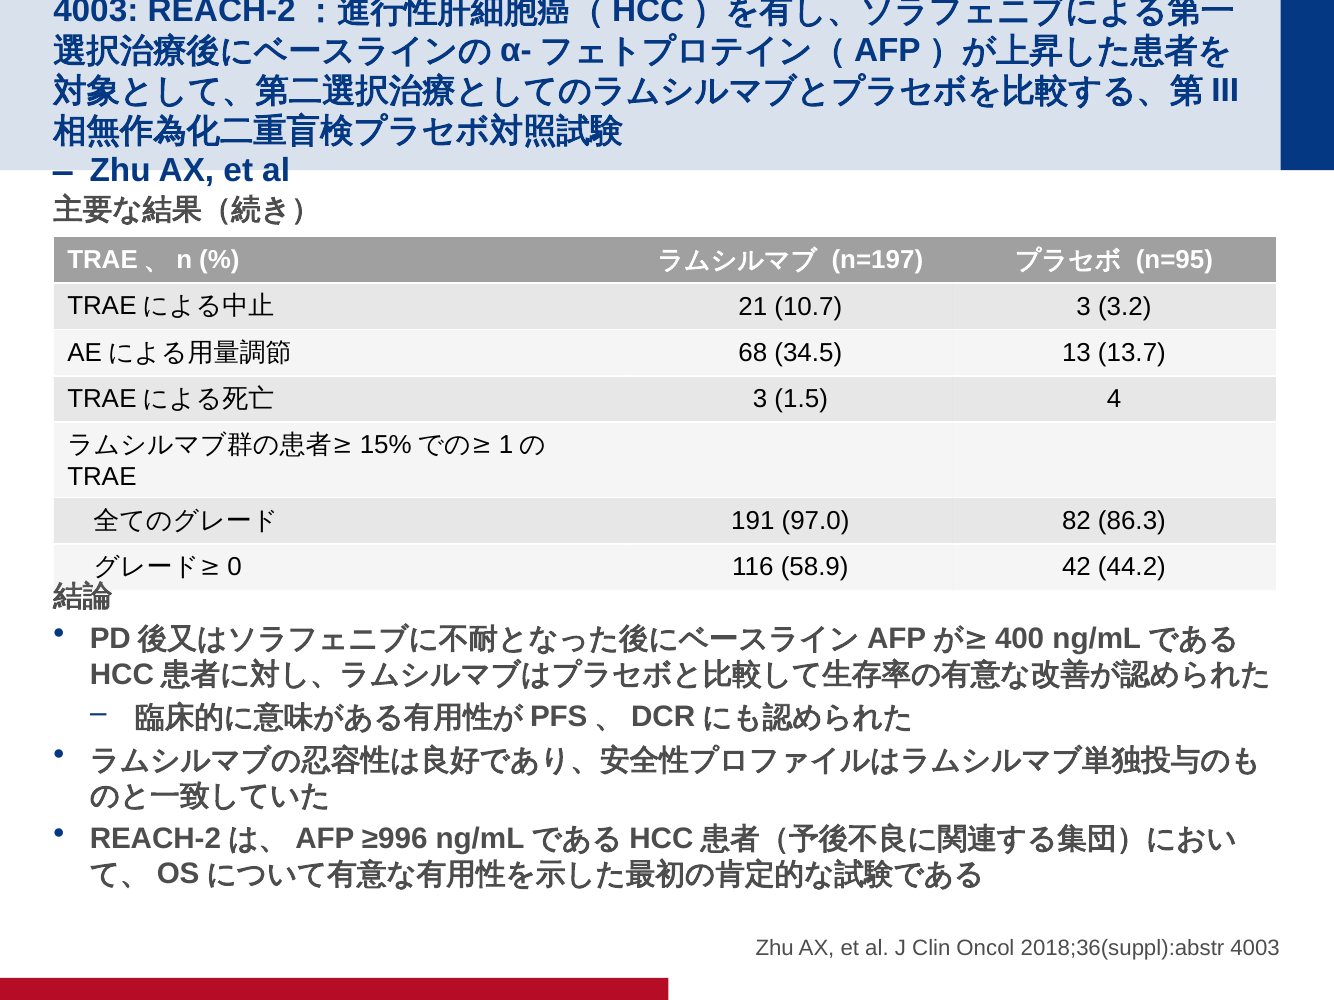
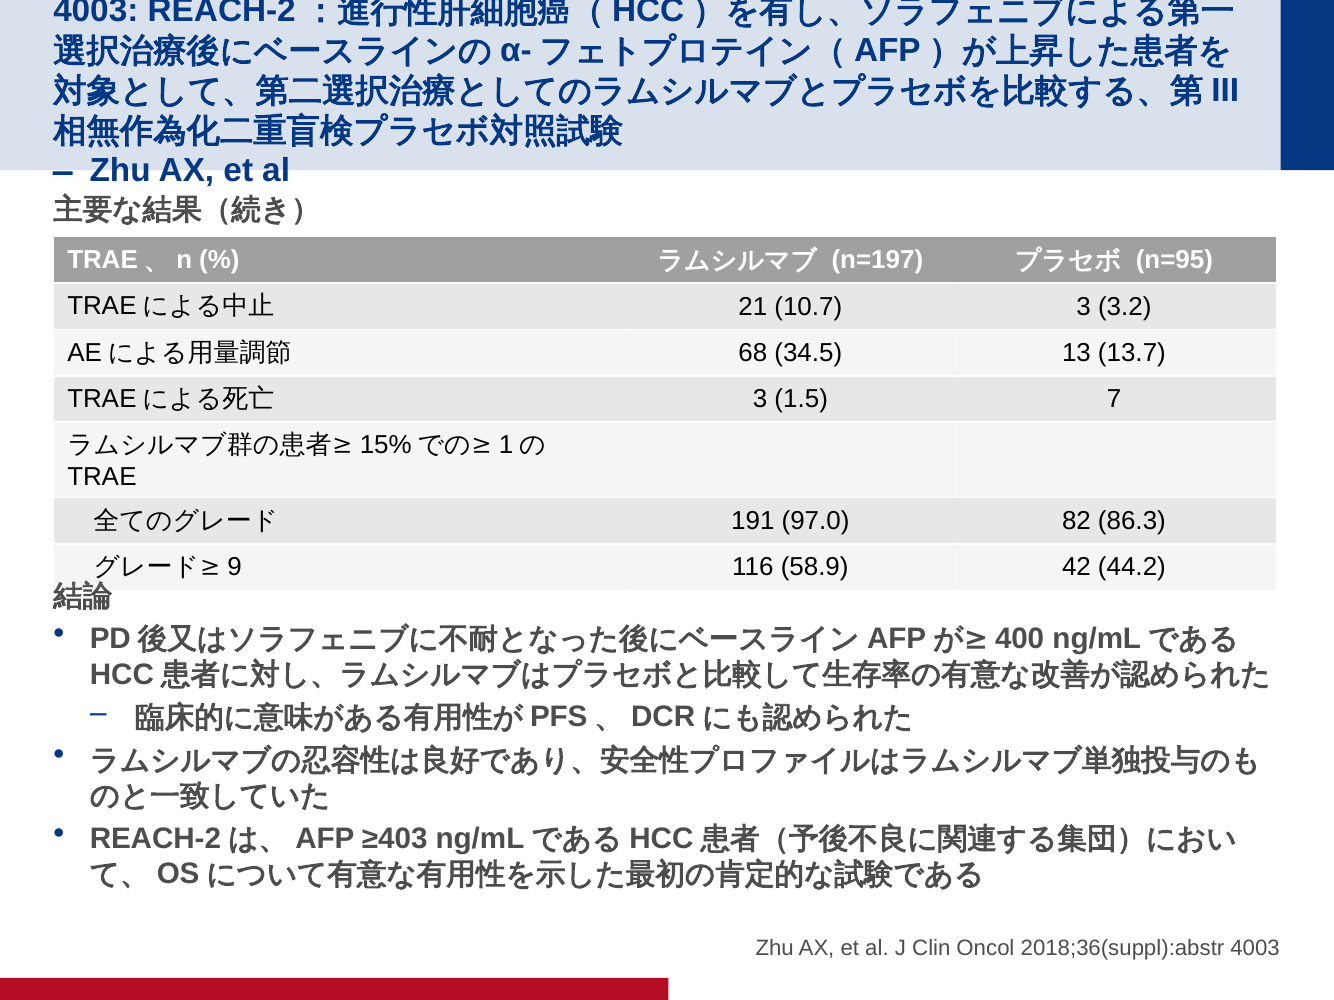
4: 4 -> 7 (1114, 400)
0: 0 -> 9 (235, 567)
≥996: ≥996 -> ≥403 (395, 839)
